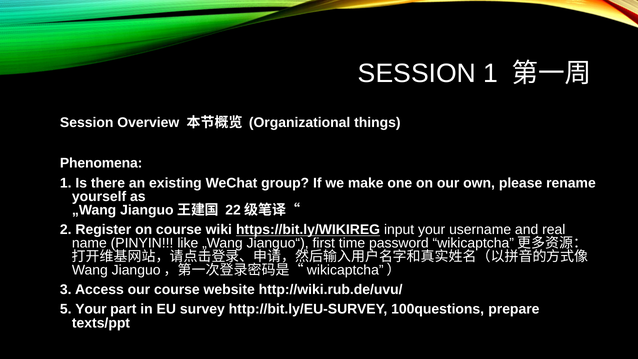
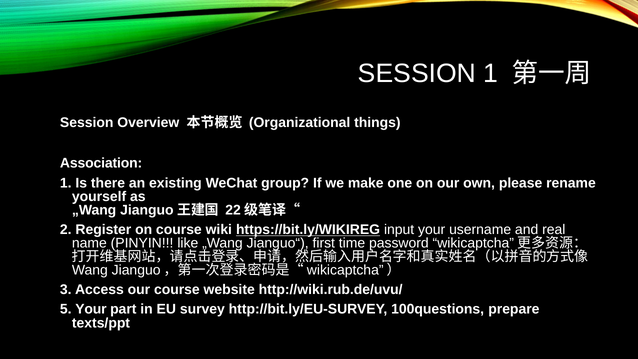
Phenomena: Phenomena -> Association (101, 163)
